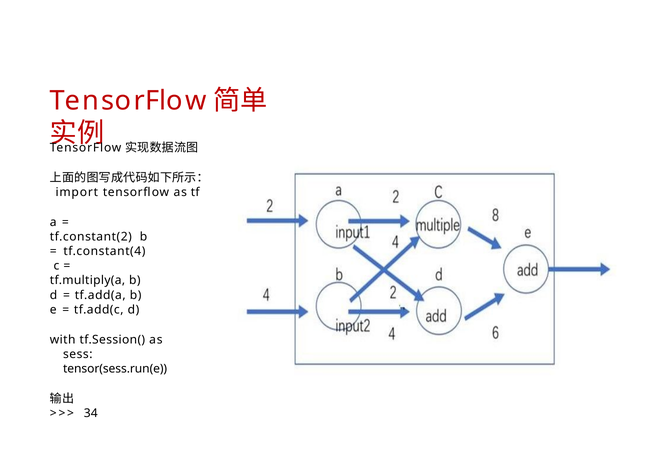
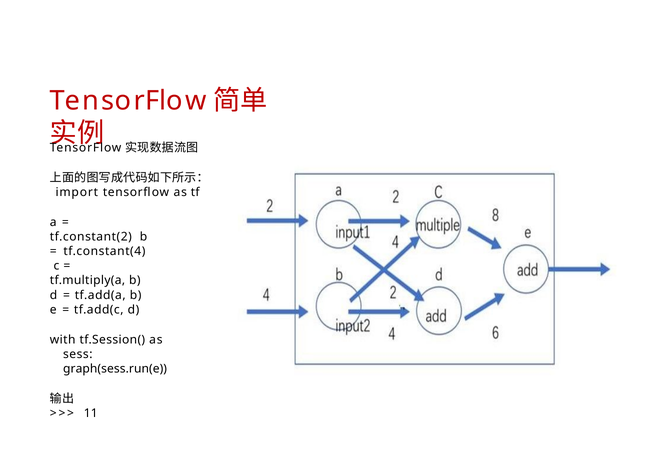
tensor(sess.run(e: tensor(sess.run(e -> graph(sess.run(e (115, 369)
34: 34 -> 11 (91, 414)
